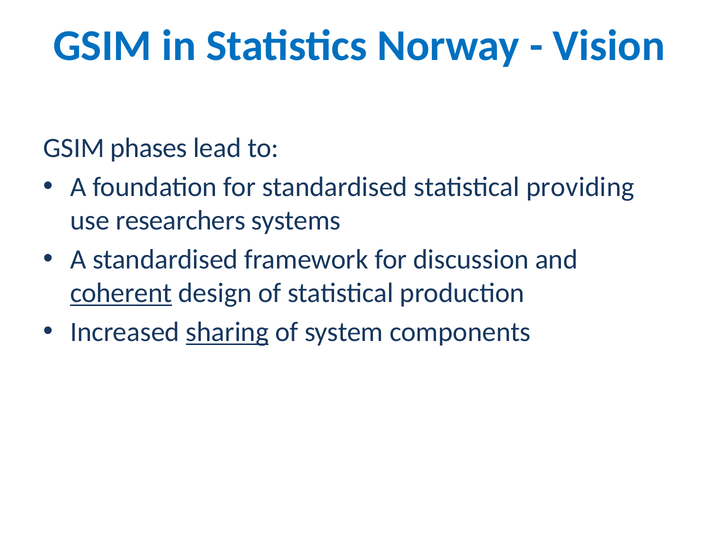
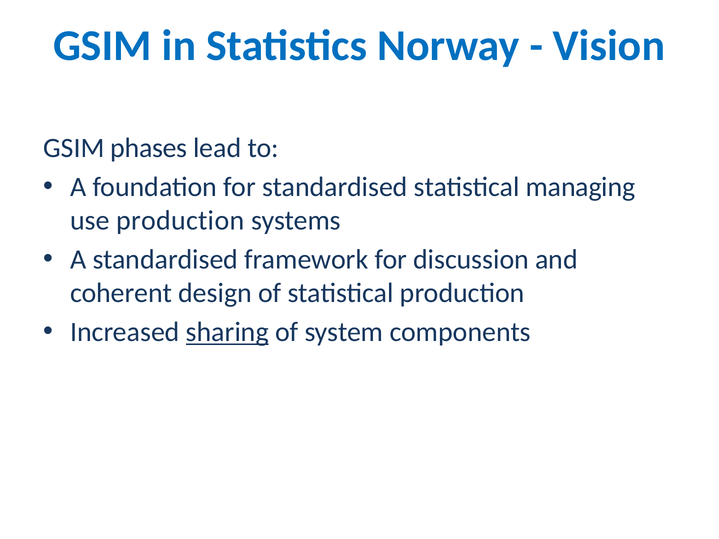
providing: providing -> managing (581, 187)
use researchers: researchers -> production (180, 221)
coherent underline: present -> none (121, 293)
